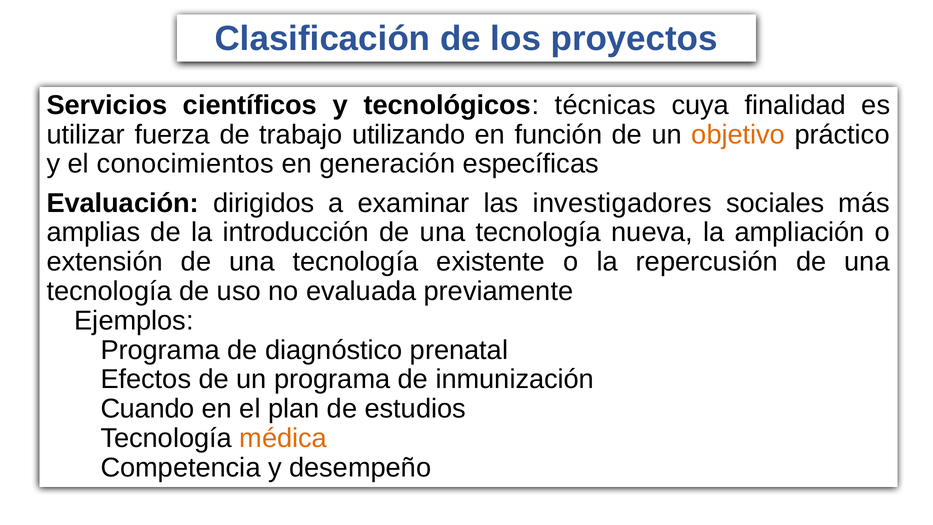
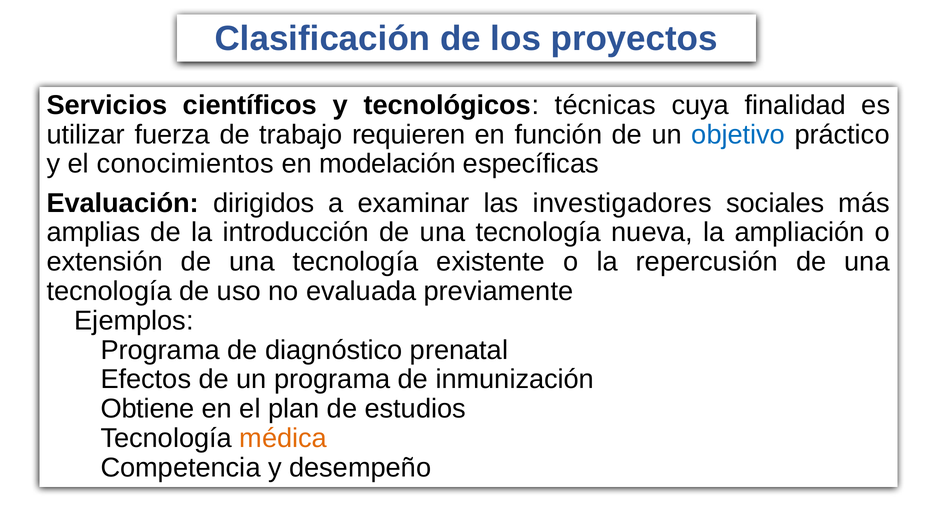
utilizando: utilizando -> requieren (409, 134)
objetivo colour: orange -> blue (738, 134)
generación: generación -> modelación (388, 164)
Cuando: Cuando -> Obtiene (148, 409)
